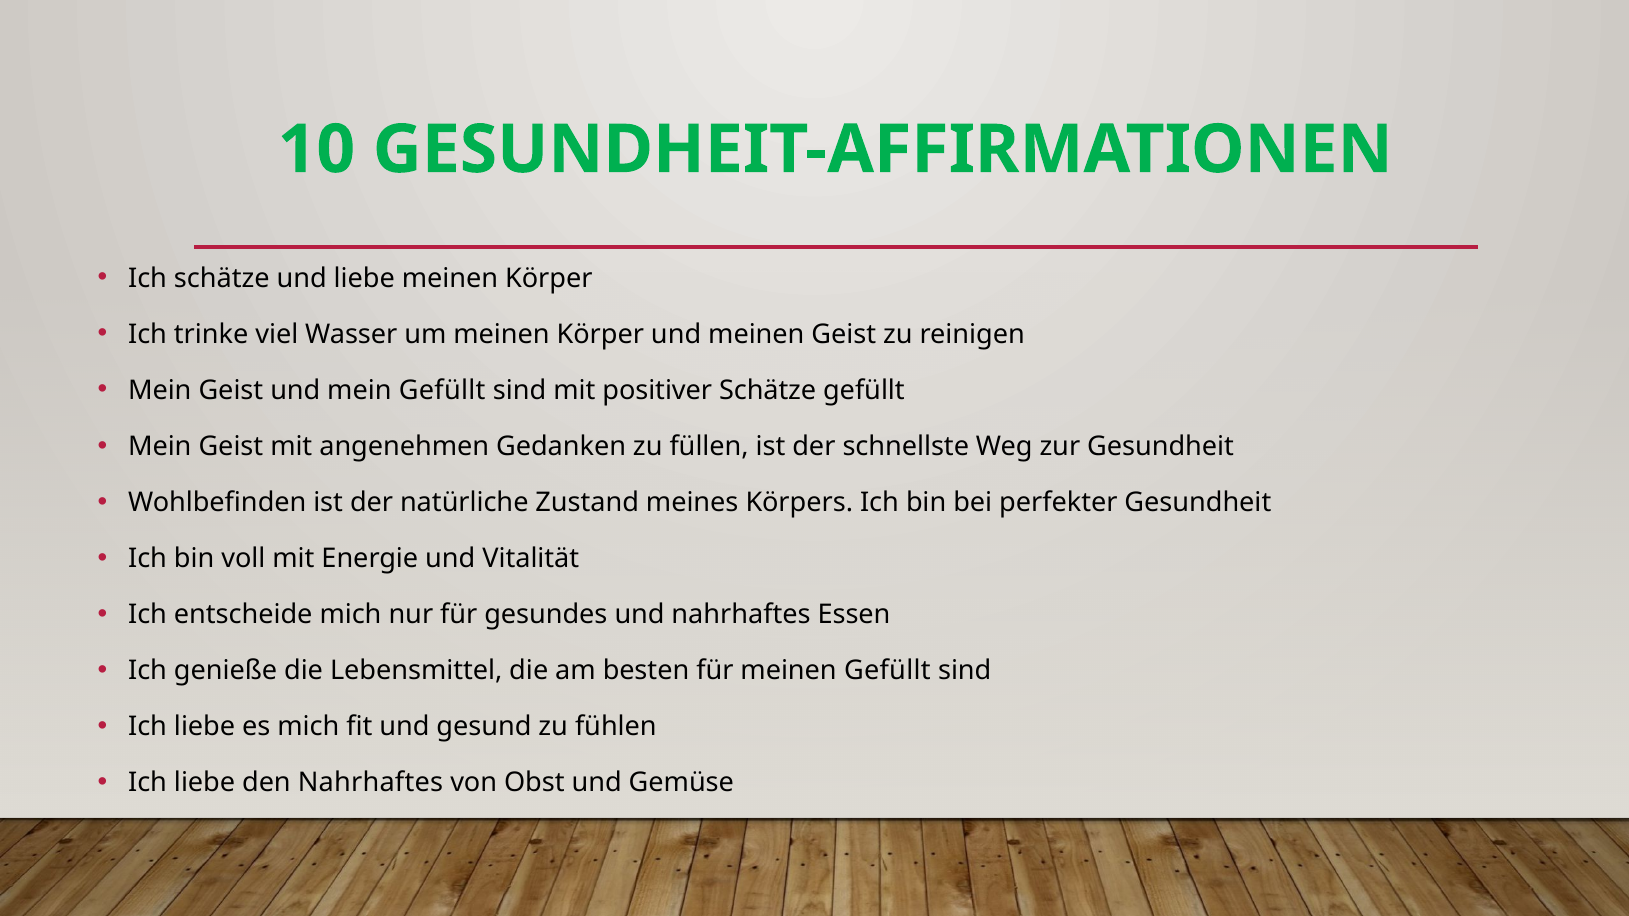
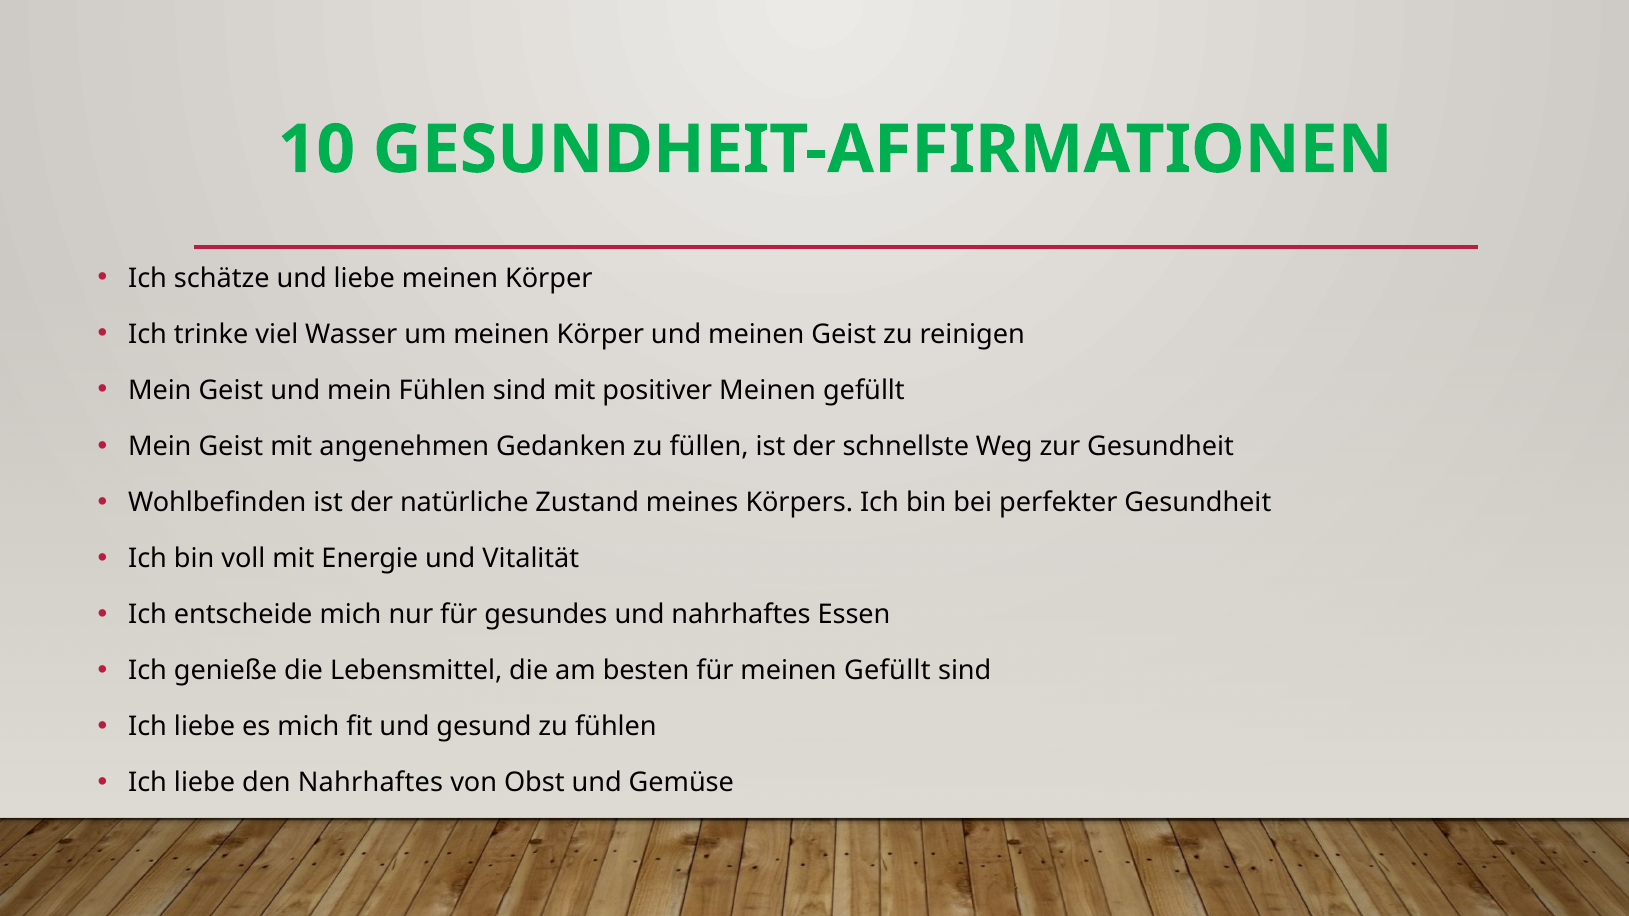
mein Gefüllt: Gefüllt -> Fühlen (442, 391)
positiver Schätze: Schätze -> Meinen (767, 391)
